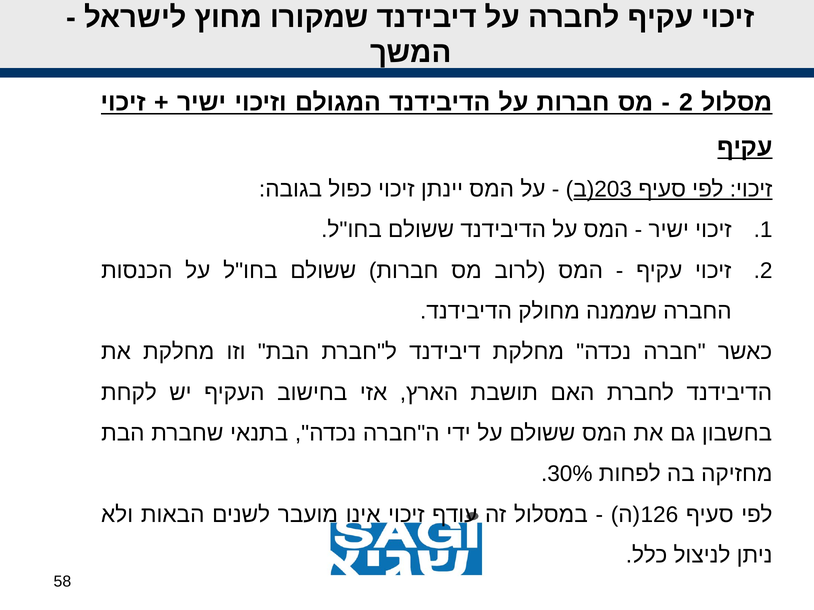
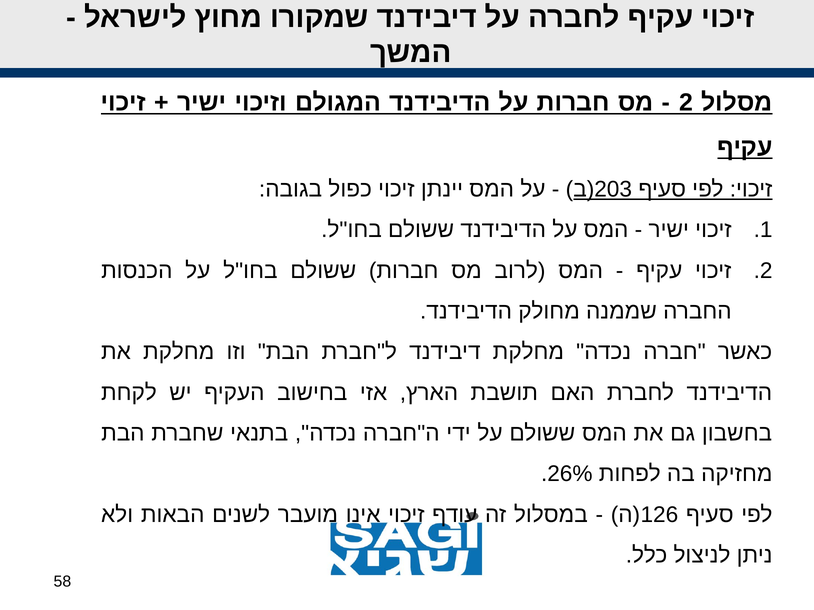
30%: 30% -> 26% (570, 474)
